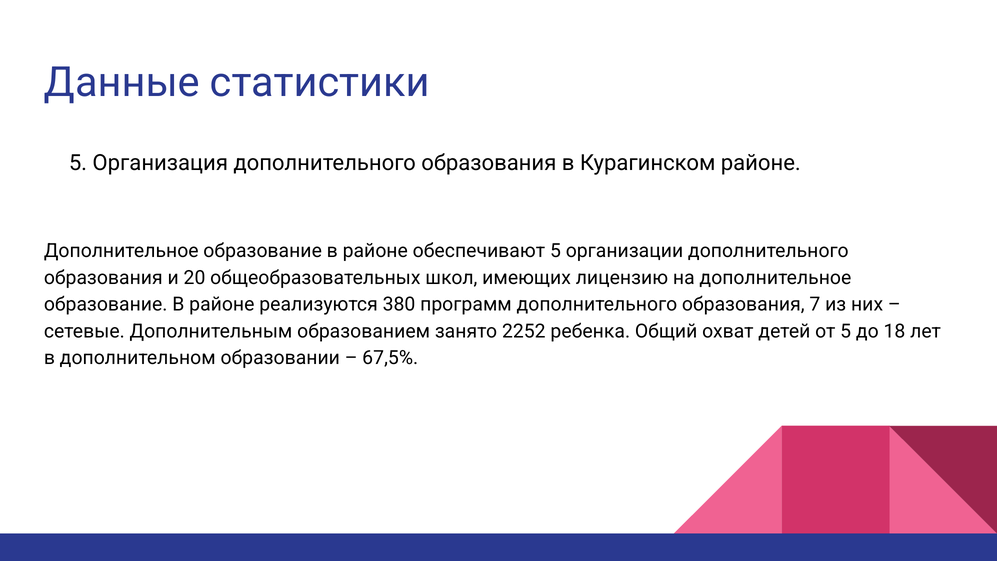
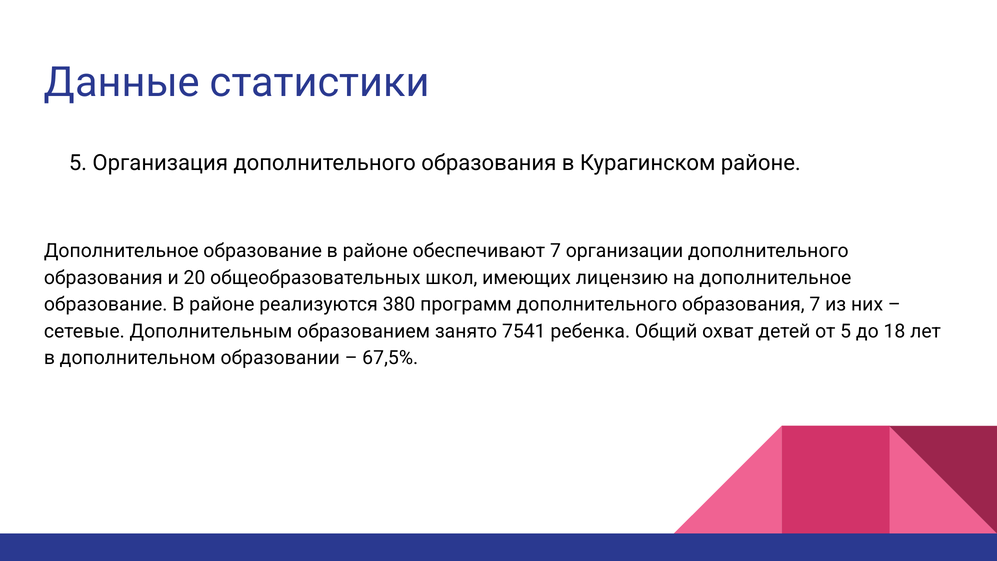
обеспечивают 5: 5 -> 7 (555, 251)
2252: 2252 -> 7541 (524, 331)
